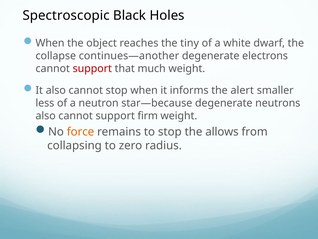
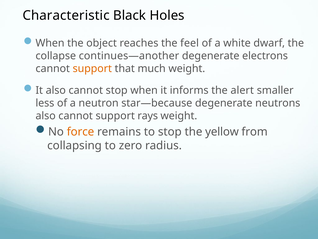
Spectroscopic: Spectroscopic -> Characteristic (66, 15)
tiny: tiny -> feel (190, 43)
support colour: red -> orange (92, 69)
firm: firm -> rays (148, 116)
allows: allows -> yellow (222, 131)
